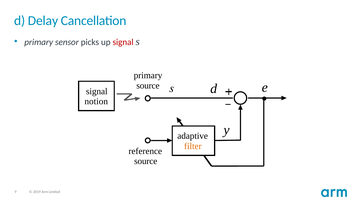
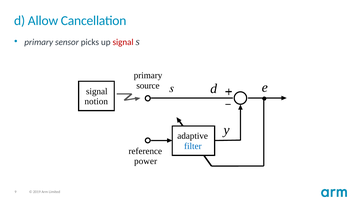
Delay: Delay -> Allow (43, 21)
filter colour: orange -> blue (193, 146)
source: source -> power (146, 161)
